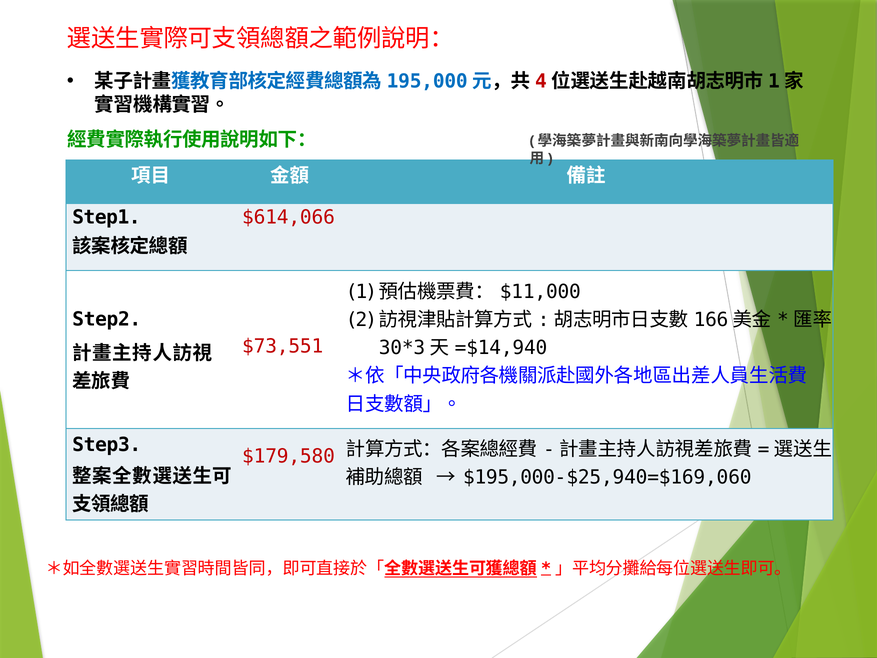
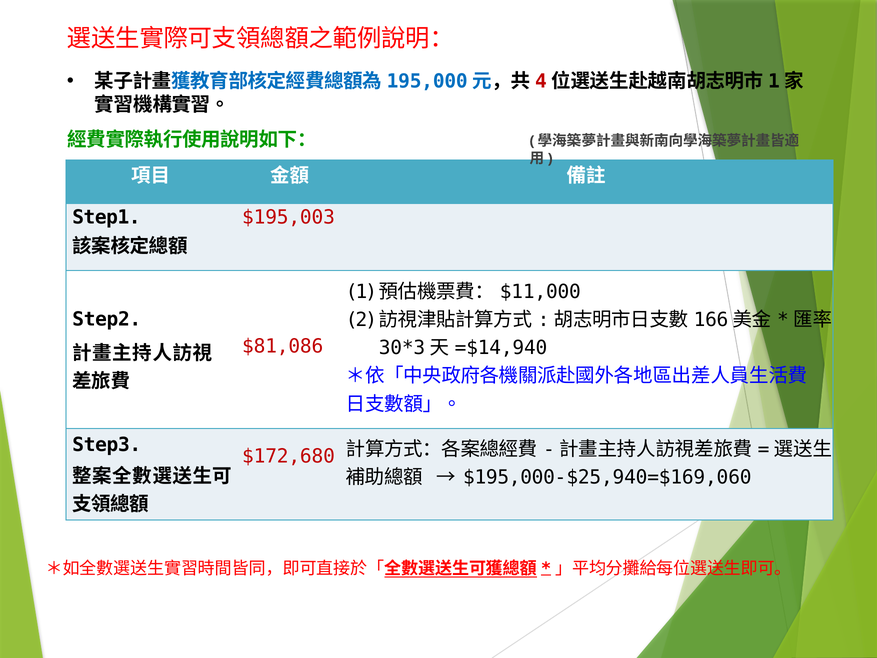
$614,066: $614,066 -> $195,003 (288, 217)
$73,551: $73,551 -> $81,086 (283, 346)
$179,580: $179,580 -> $172,680 (288, 456)
